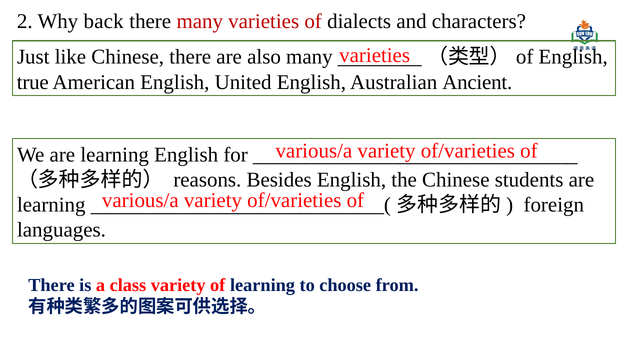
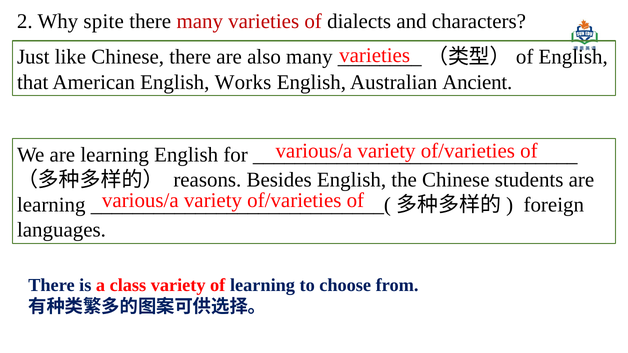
back: back -> spite (104, 22)
true: true -> that (33, 82)
United: United -> Works (243, 82)
